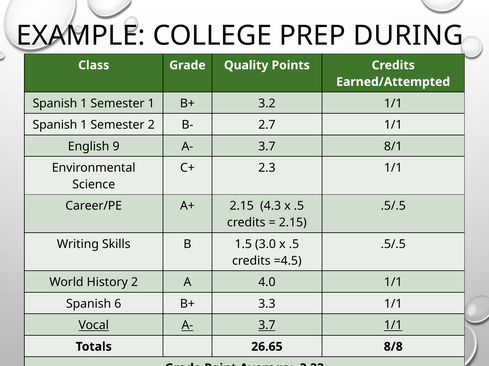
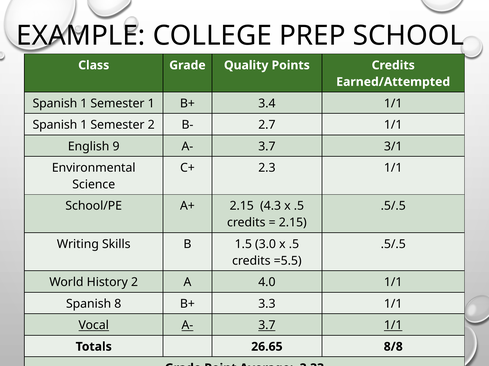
DURING: DURING -> SCHOOL (408, 36)
3.2: 3.2 -> 3.4 (267, 104)
8/1: 8/1 -> 3/1 (393, 147)
Career/PE: Career/PE -> School/PE (94, 206)
=4.5: =4.5 -> =5.5 (288, 261)
Spanish 6: 6 -> 8 (118, 304)
